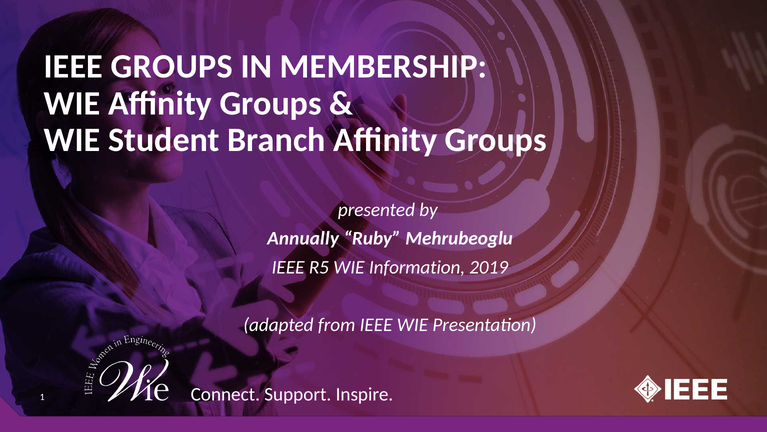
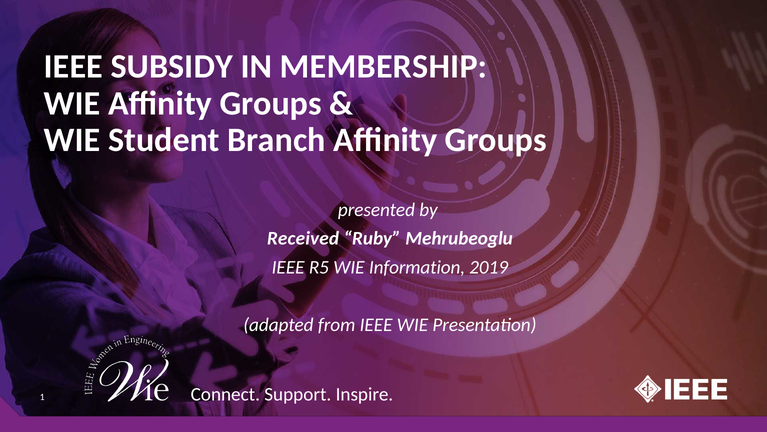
IEEE GROUPS: GROUPS -> SUBSIDY (172, 66)
Annually: Annually -> Received (303, 238)
